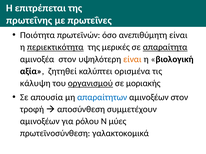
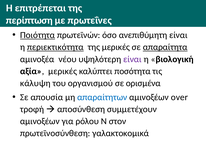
πρωτεΐνης: πρωτεΐνης -> περίπτωση (29, 20)
Ποιότητα underline: none -> present (38, 35)
αμινοξέα στον: στον -> νέου (68, 59)
είναι colour: orange -> purple (132, 59)
αξία ζητηθεί: ζητηθεί -> μερικές (63, 71)
ορισμένα: ορισμένα -> ποσότητα (133, 71)
οργανισμού underline: present -> none (90, 84)
μοριακής: μοριακής -> ορισμένα (143, 84)
αμινοξέων στον: στον -> over (179, 97)
μύες: μύες -> στον (118, 122)
